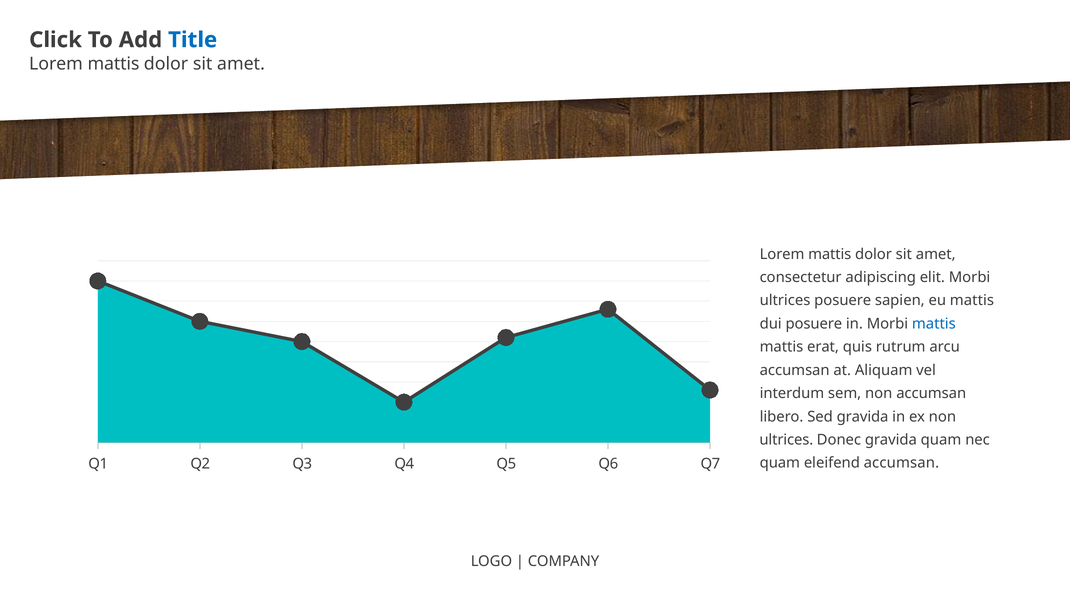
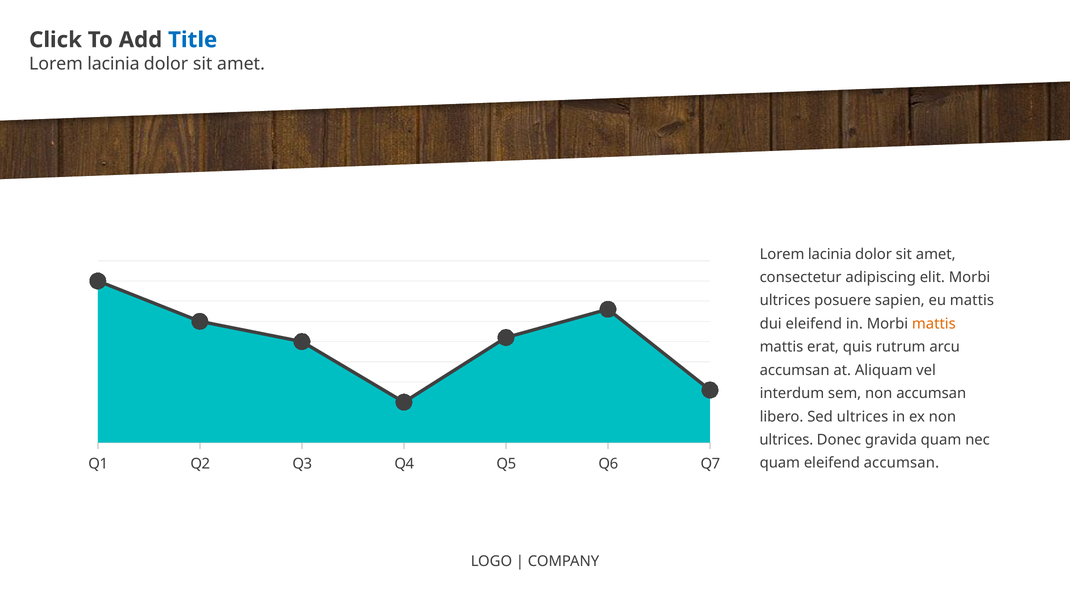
mattis: mattis -> lacinia (113, 64)
mattis: mattis -> lacinia (830, 254)
dui posuere: posuere -> eleifend (814, 324)
mattis colour: blue -> orange (934, 324)
Sed gravida: gravida -> ultrices (862, 417)
